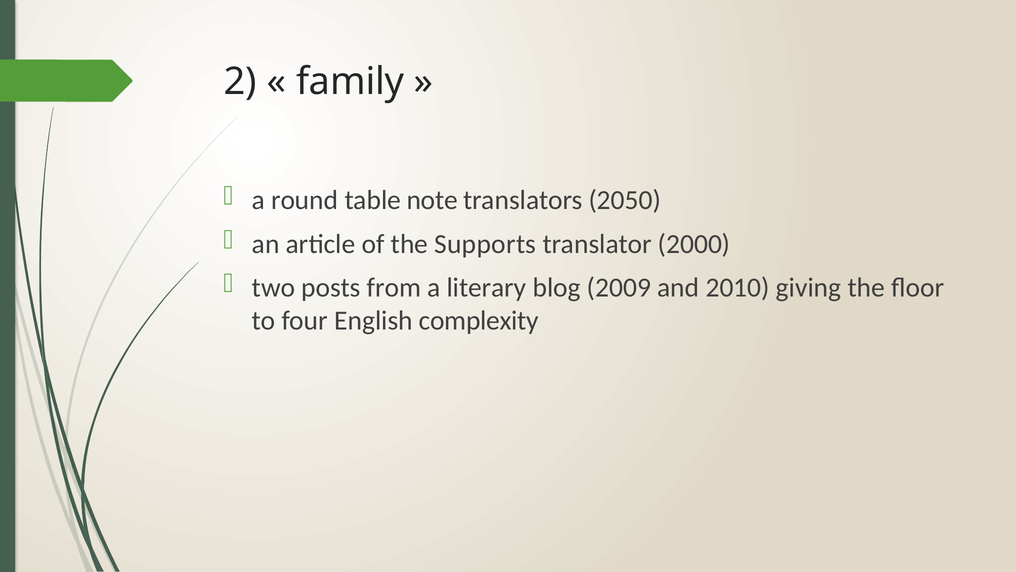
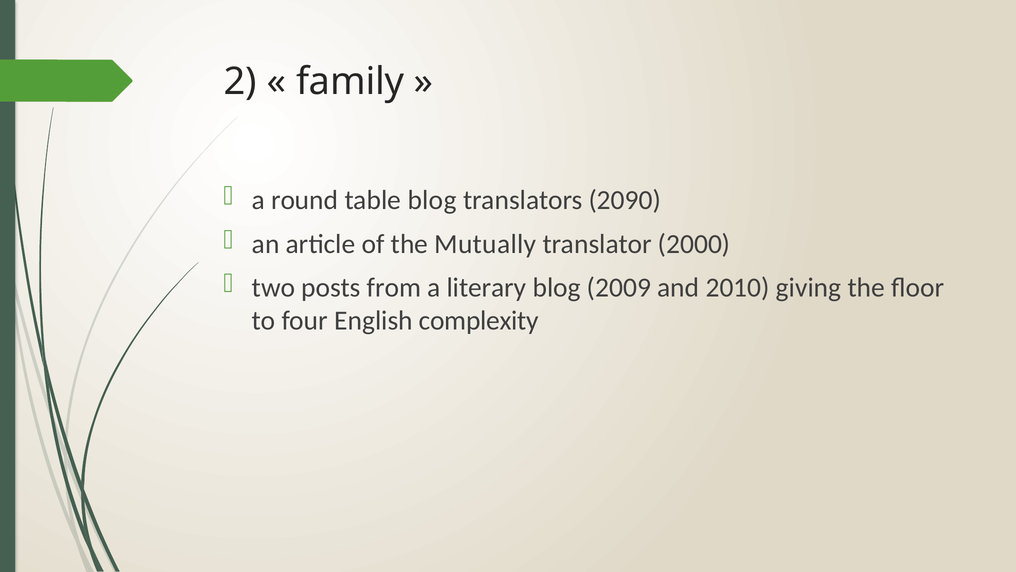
table note: note -> blog (432, 200)
2050: 2050 -> 2090 (625, 200)
Supports: Supports -> Mutually (485, 244)
